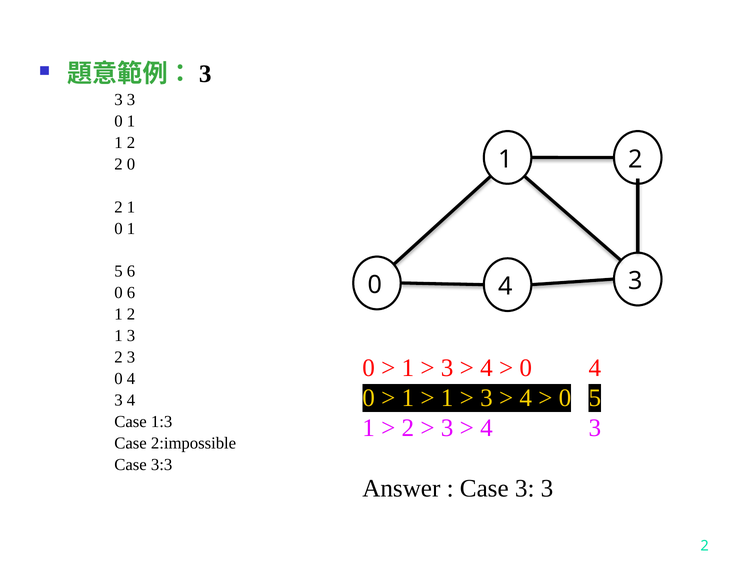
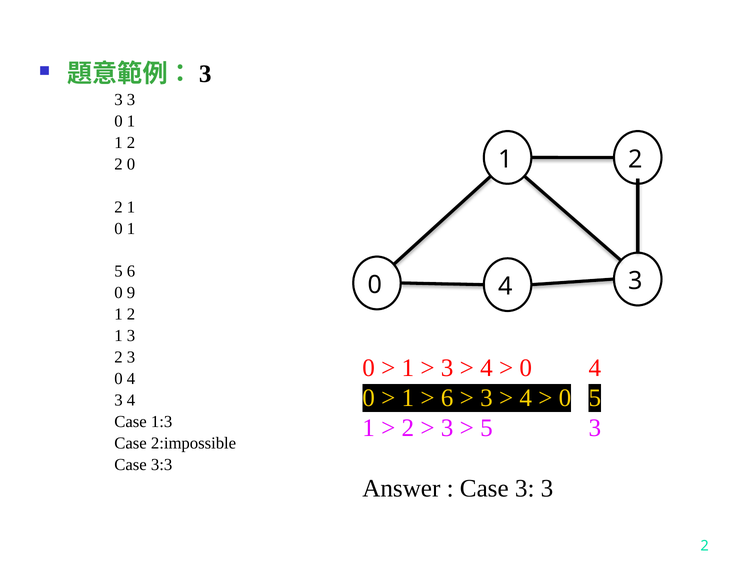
0 6: 6 -> 9 (131, 293)
1: 1 -> 6 (447, 398)
4: 4 -> 5 (486, 428)
